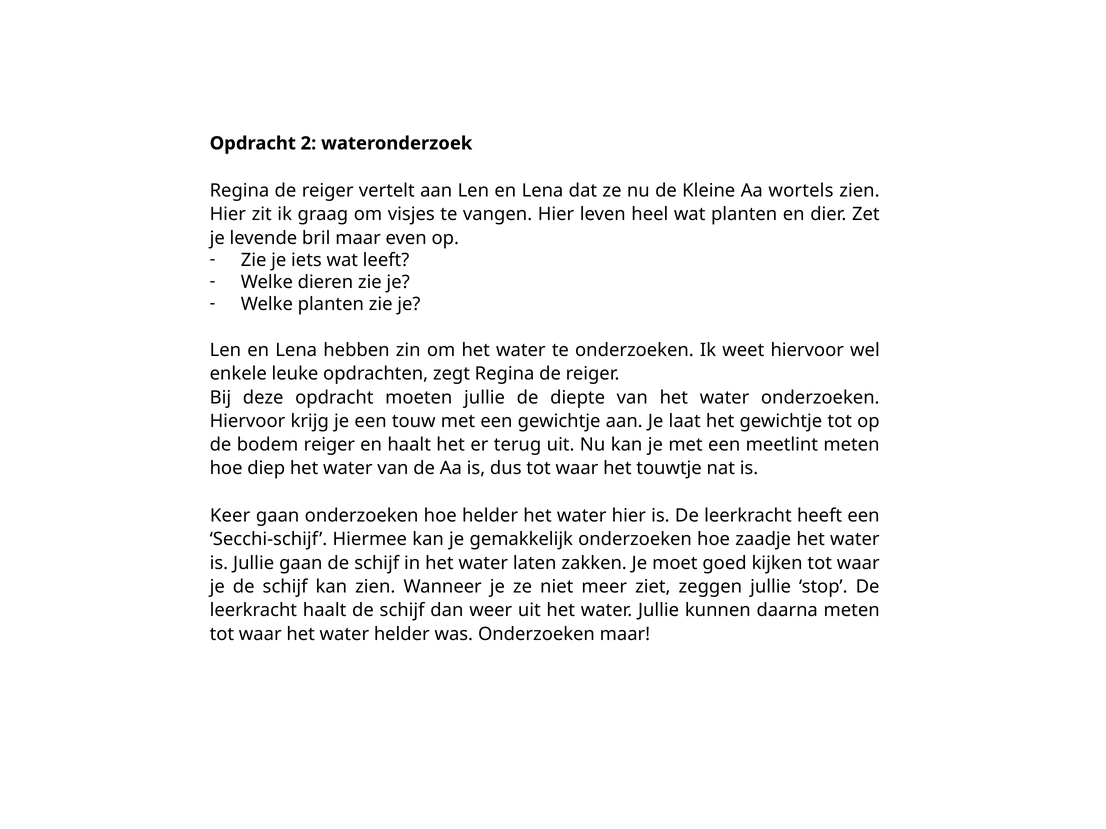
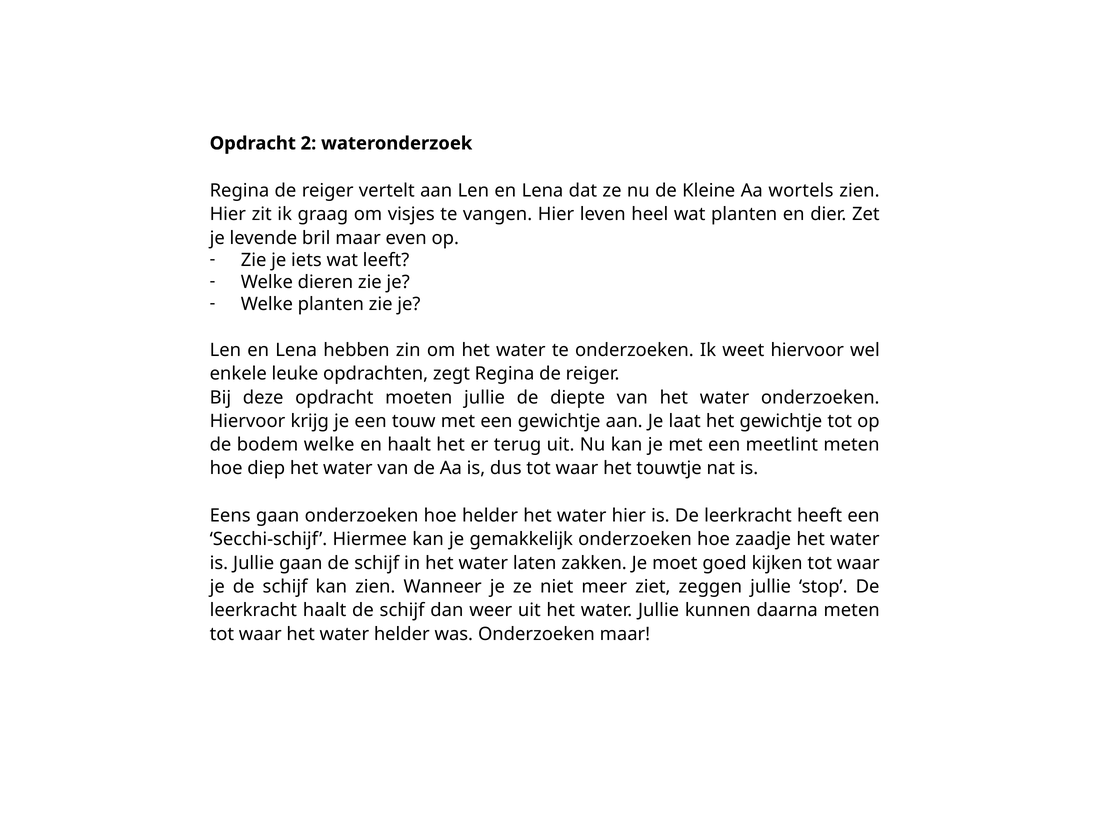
bodem reiger: reiger -> welke (329, 445)
Keer: Keer -> Eens (230, 516)
